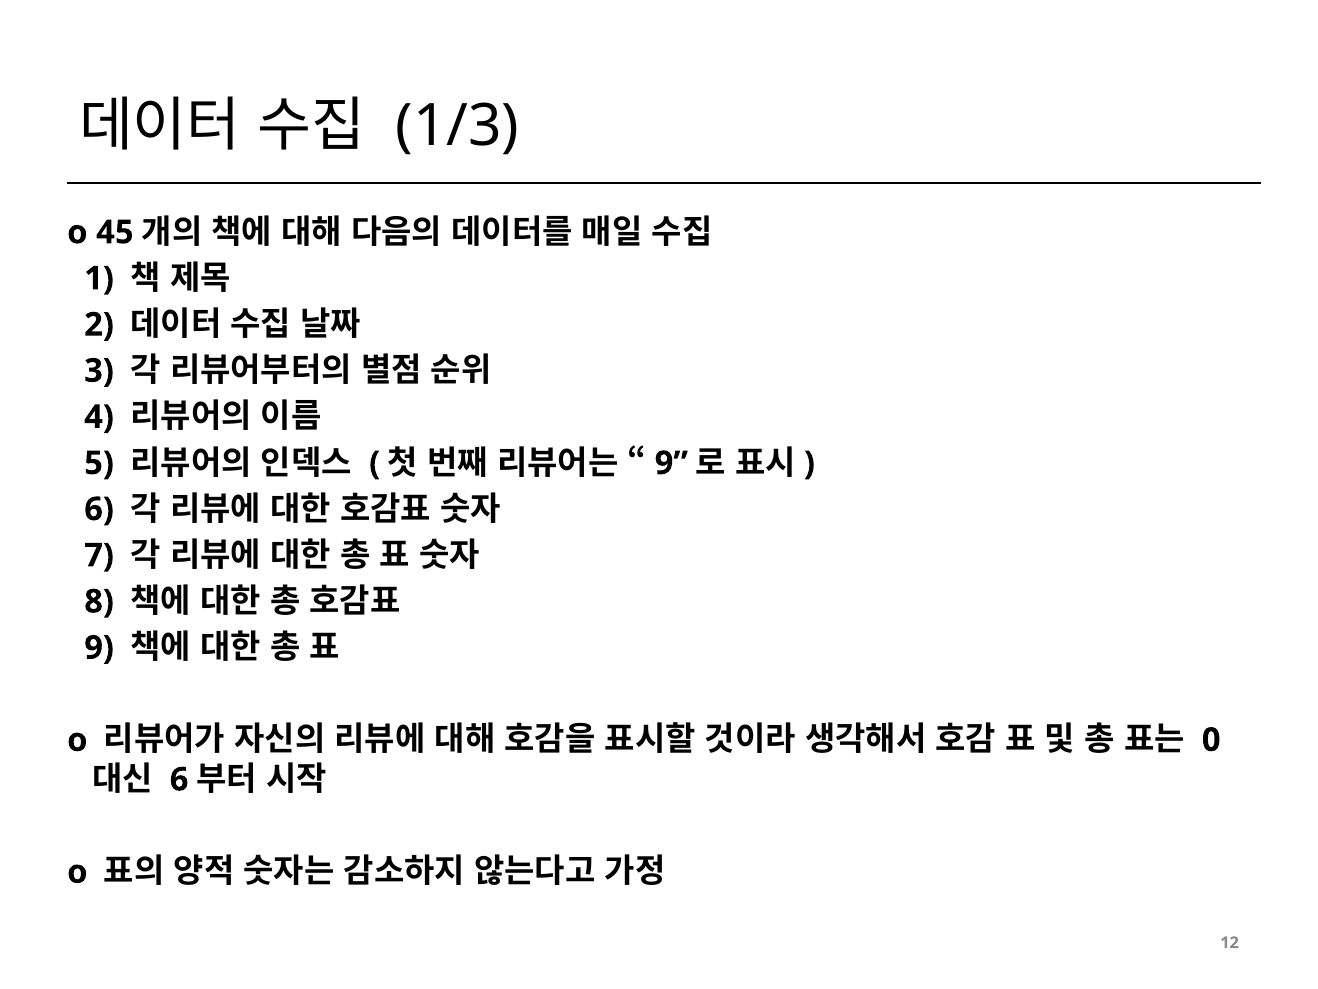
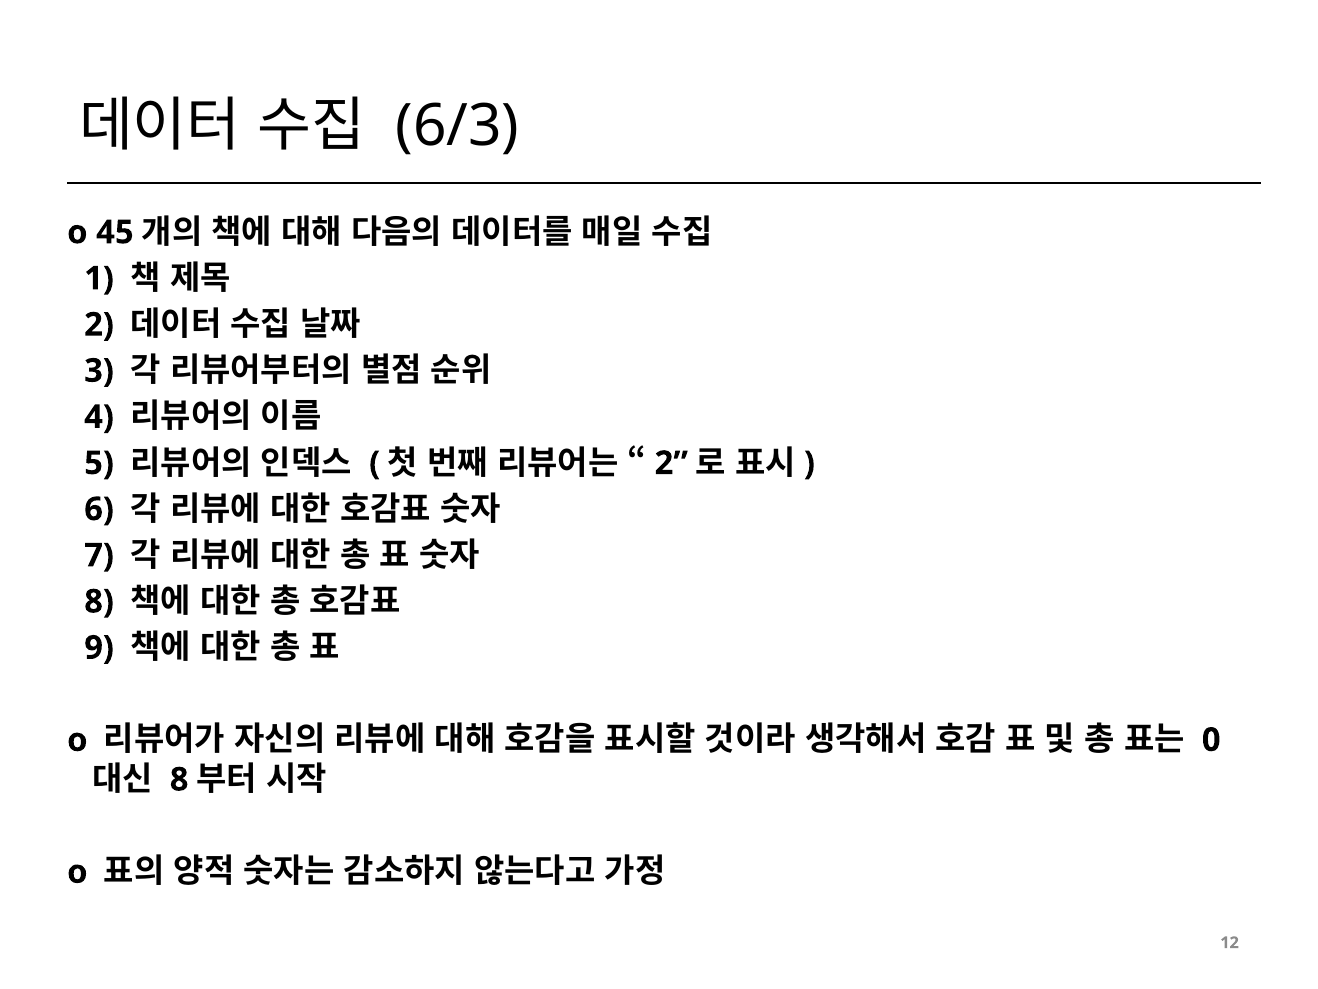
1/3: 1/3 -> 6/3 (458, 126)
9: 9 -> 2 (671, 463)
6: 6 -> 8 (179, 779)
